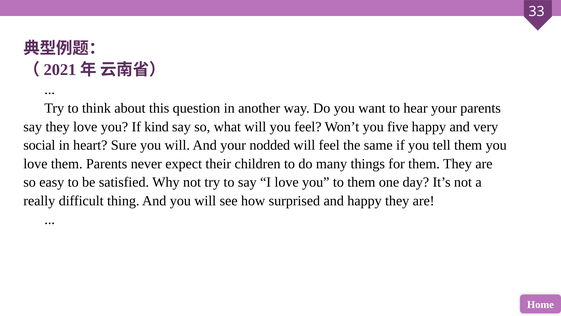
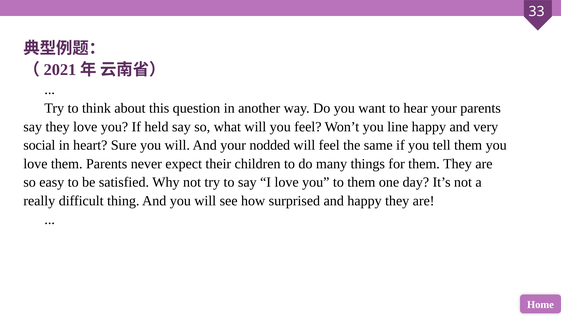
kind: kind -> held (156, 127)
five: five -> line (398, 127)
